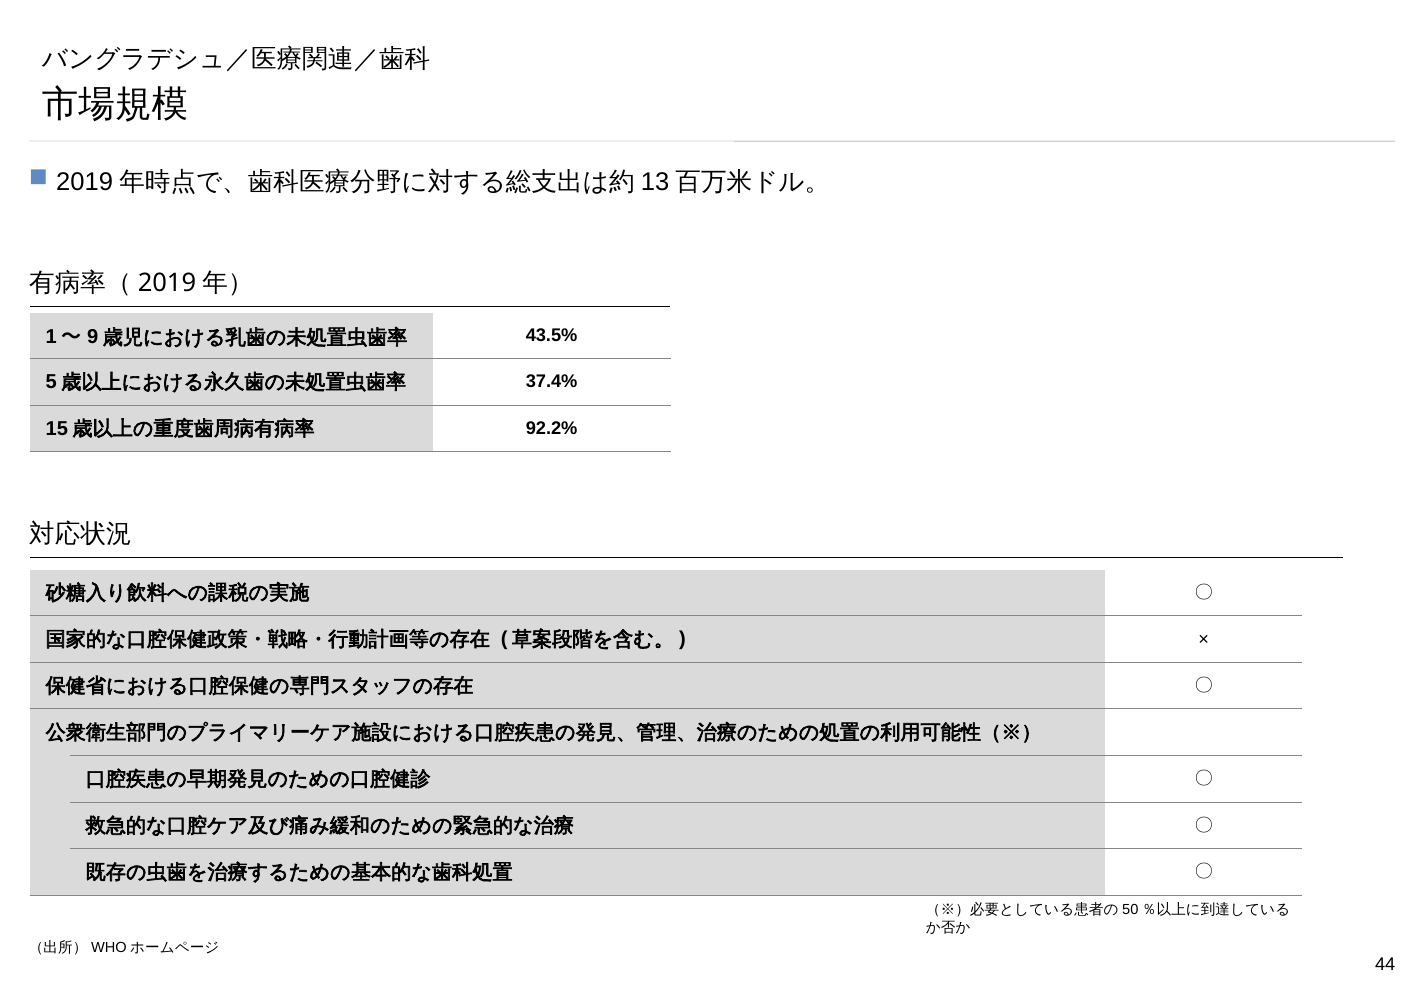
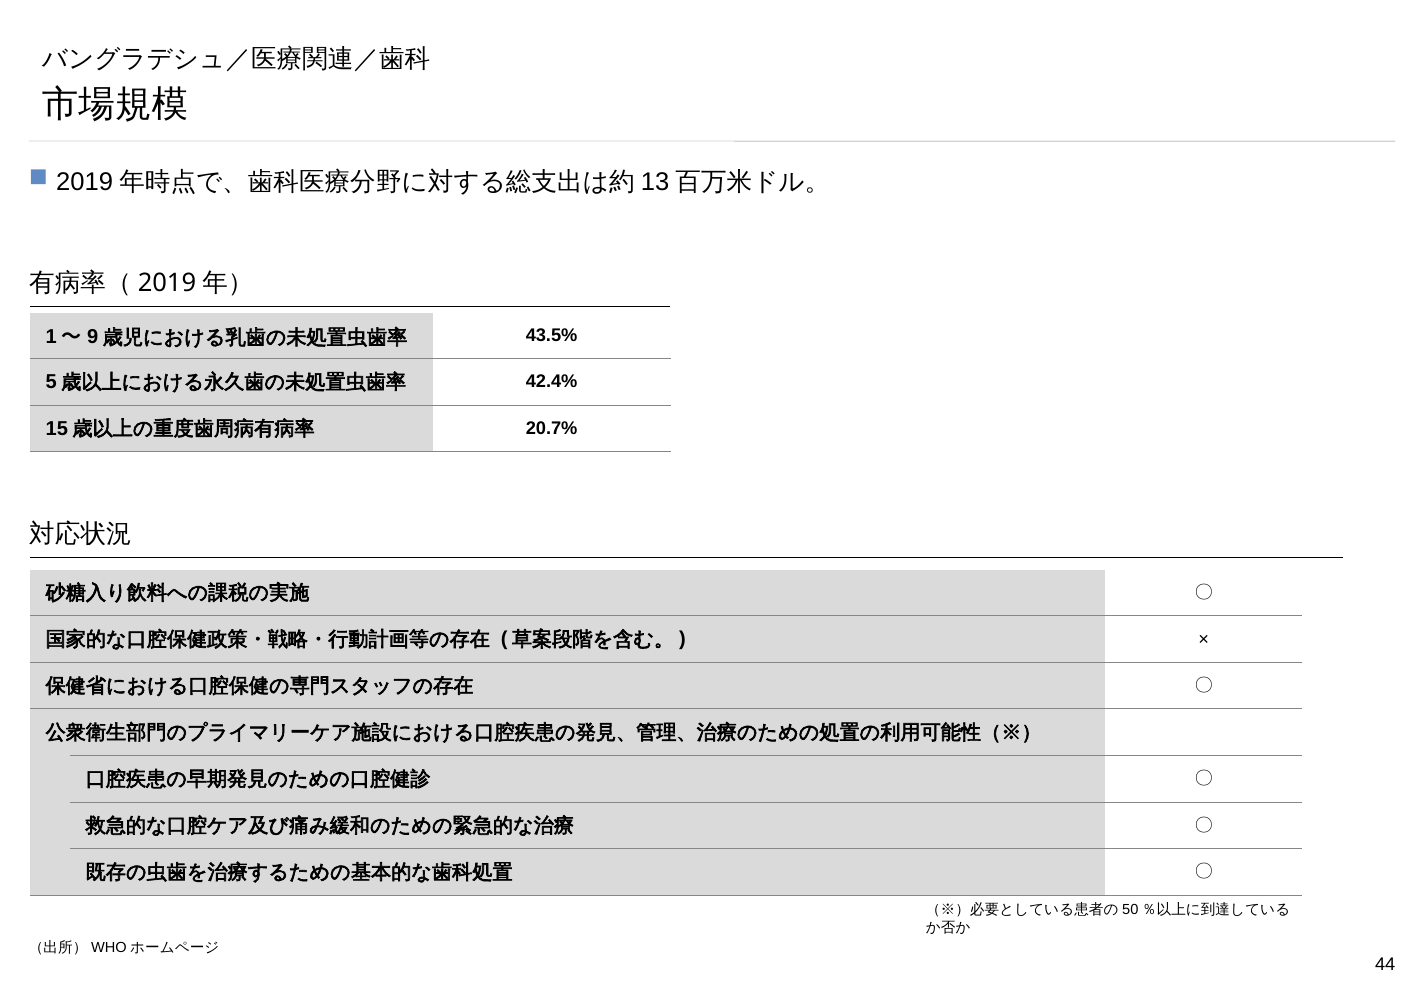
37.4%: 37.4% -> 42.4% (552, 382)
92.2%: 92.2% -> 20.7% (552, 428)
